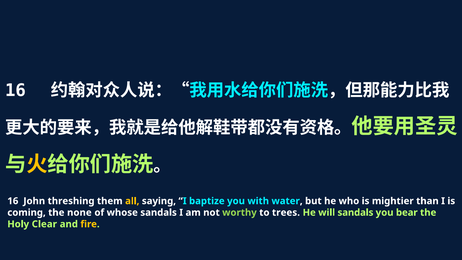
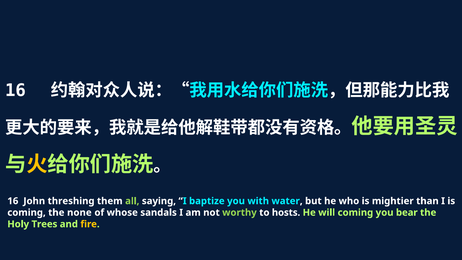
all colour: yellow -> light green (132, 201)
trees: trees -> hosts (286, 212)
will sandals: sandals -> coming (355, 212)
Clear: Clear -> Trees (44, 224)
